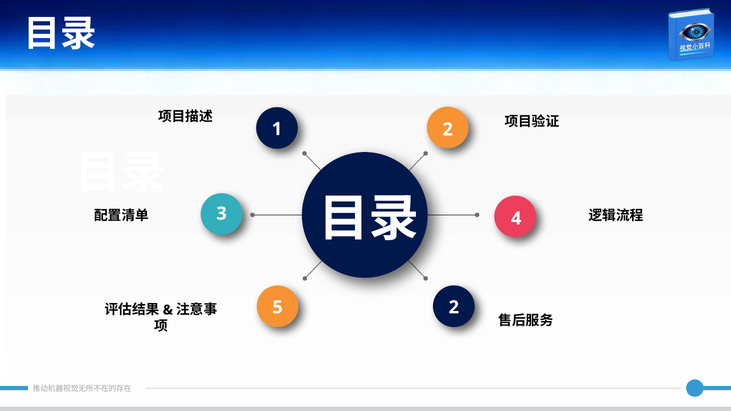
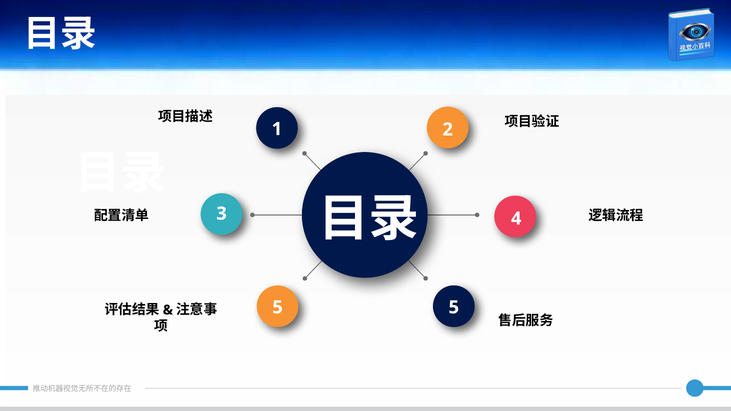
5 2: 2 -> 5 (454, 307)
